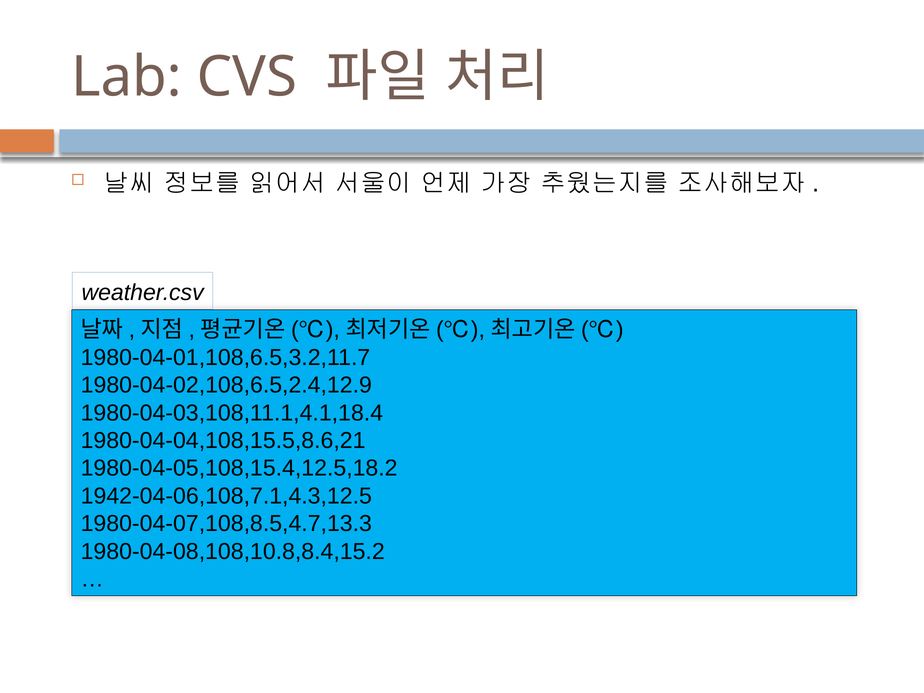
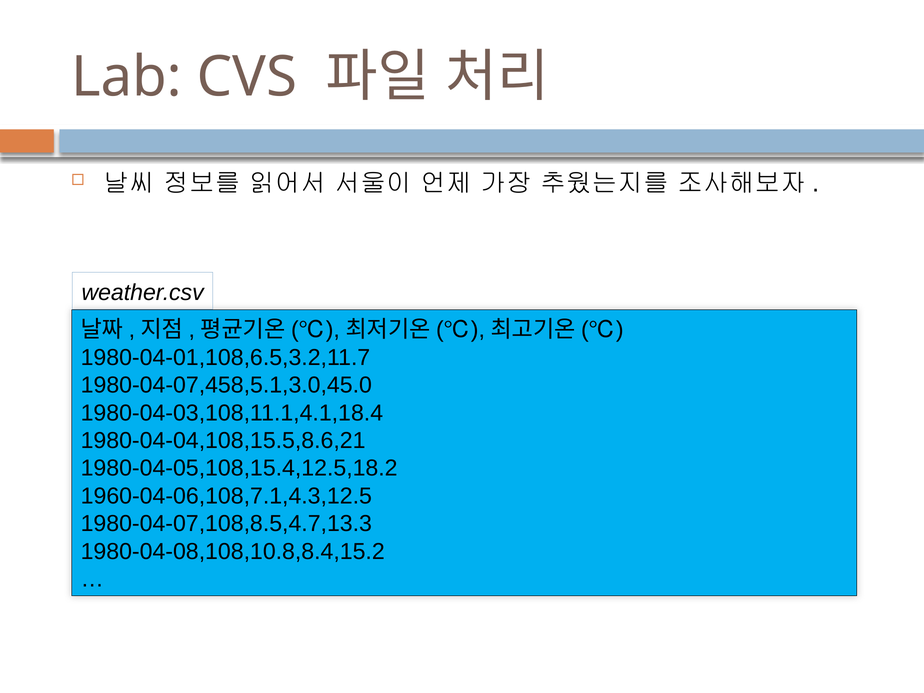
1980-04-02,108,6.5,2.4,12.9: 1980-04-02,108,6.5,2.4,12.9 -> 1980-04-07,458,5.1,3.0,45.0 (226, 385)
1942-04-06,108,7.1,4.3,12.5: 1942-04-06,108,7.1,4.3,12.5 -> 1960-04-06,108,7.1,4.3,12.5 (226, 496)
